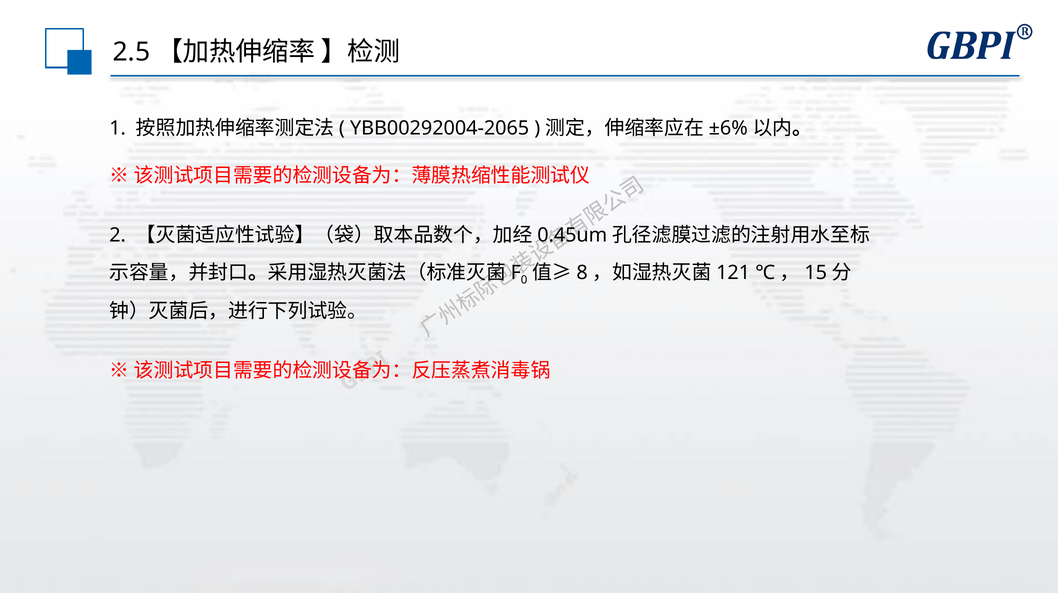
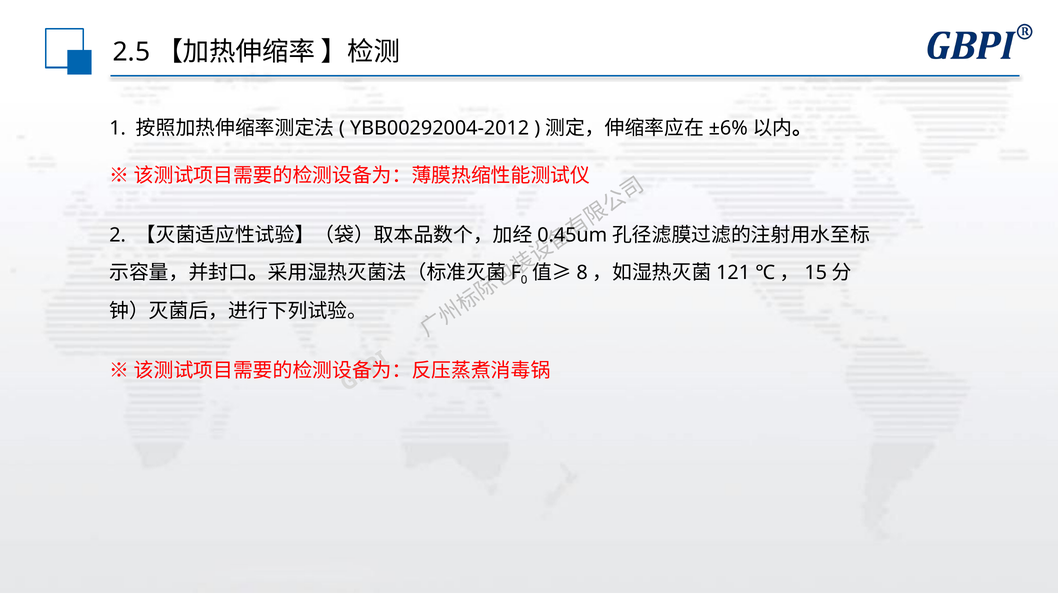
YBB00292004-2065: YBB00292004-2065 -> YBB00292004-2012 (440, 128)
